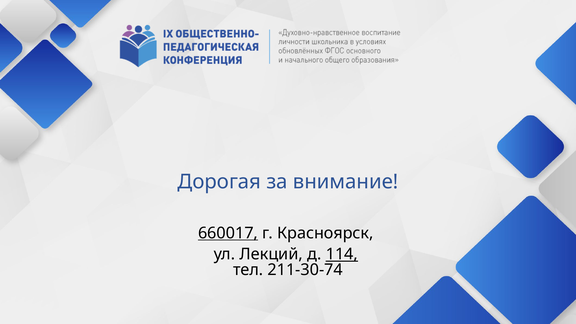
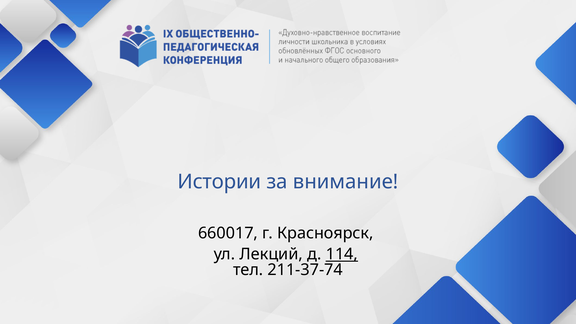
Дорогая: Дорогая -> Истории (219, 182)
660017 underline: present -> none (228, 233)
211-30-74: 211-30-74 -> 211-37-74 (305, 270)
